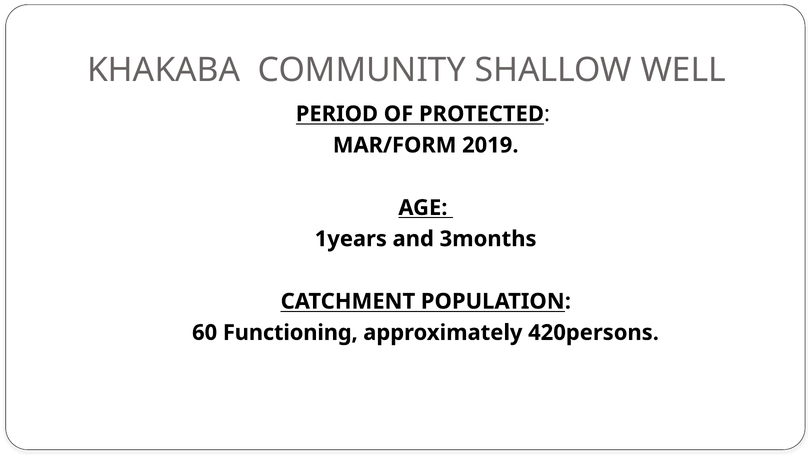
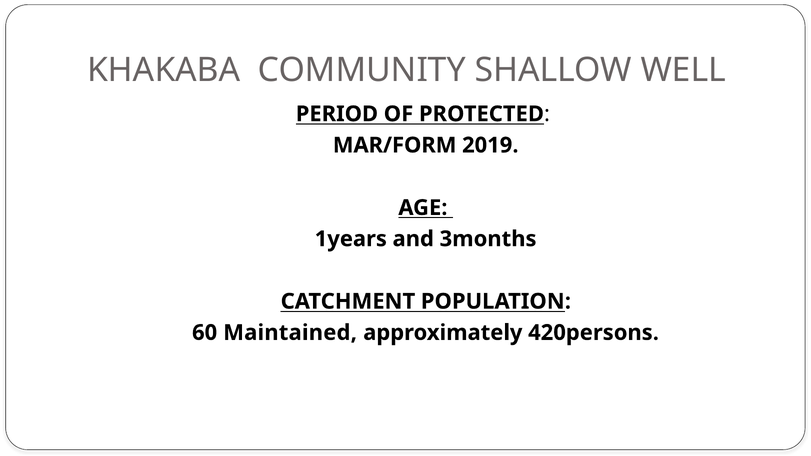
Functioning: Functioning -> Maintained (290, 333)
